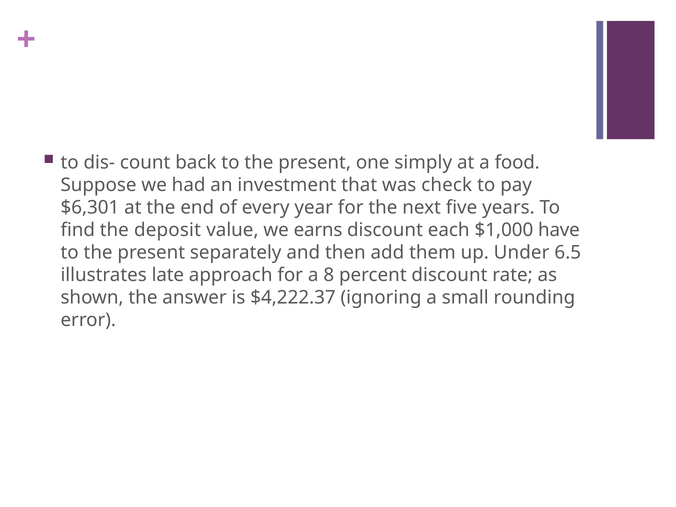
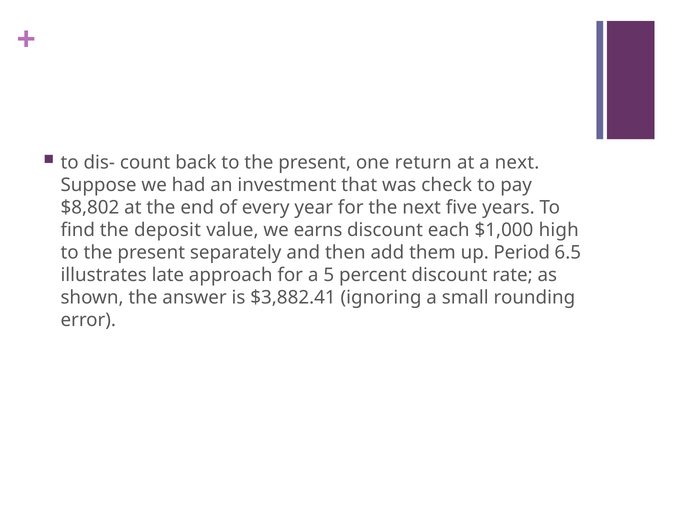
simply: simply -> return (423, 162)
a food: food -> next (517, 162)
$6,301: $6,301 -> $8,802 (90, 208)
have: have -> high (559, 230)
Under: Under -> Period (522, 253)
8: 8 -> 5 (329, 275)
$4,222.37: $4,222.37 -> $3,882.41 (293, 298)
